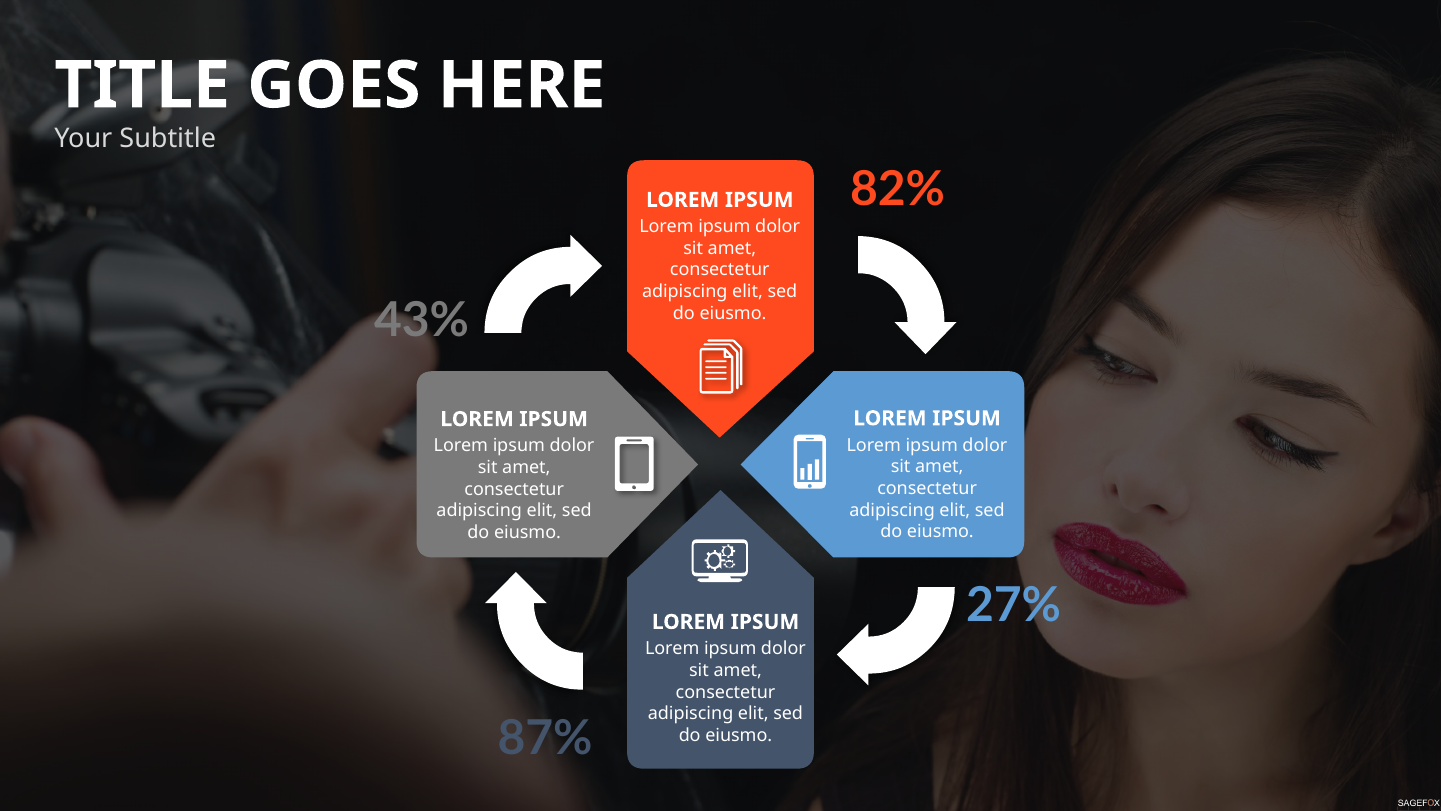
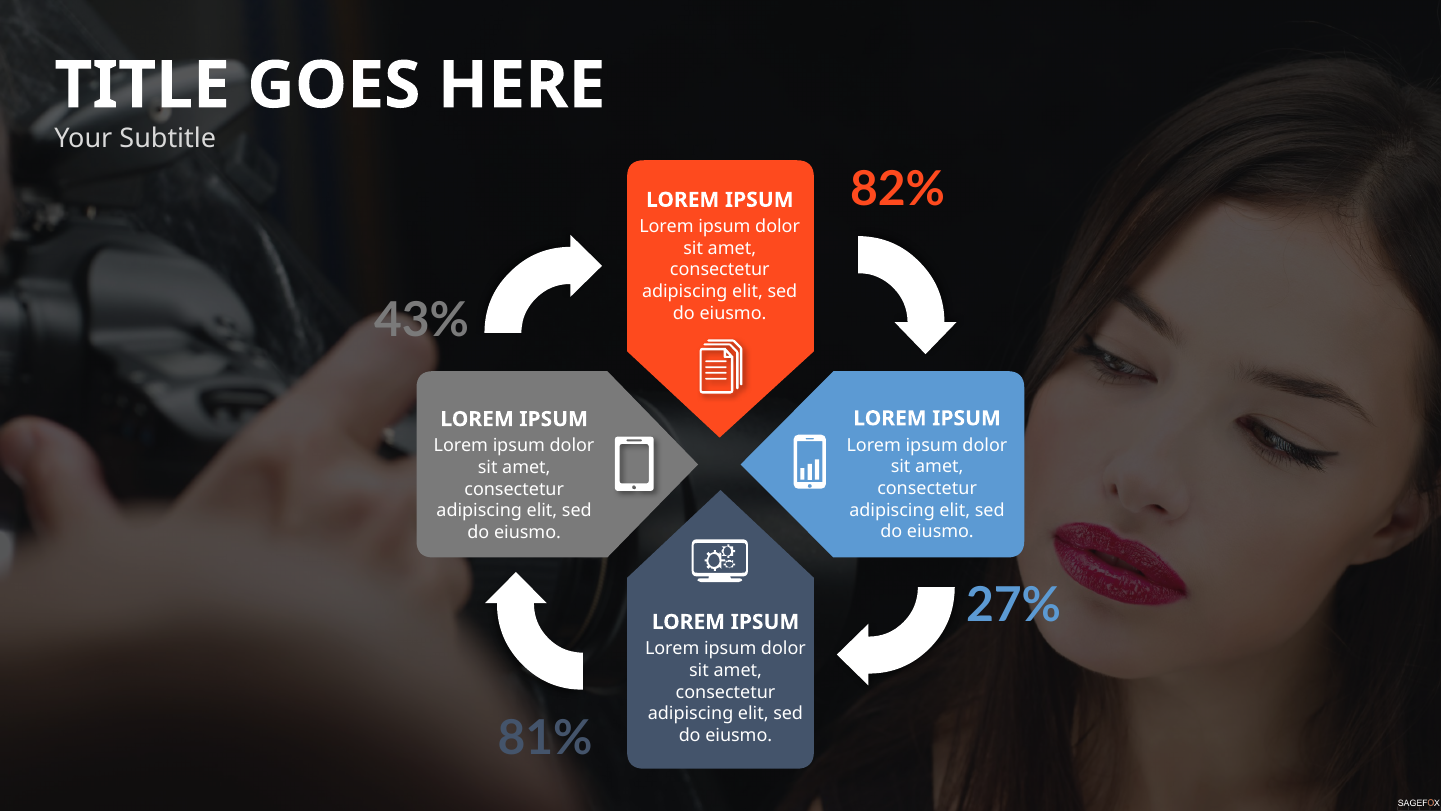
87%: 87% -> 81% (545, 739)
